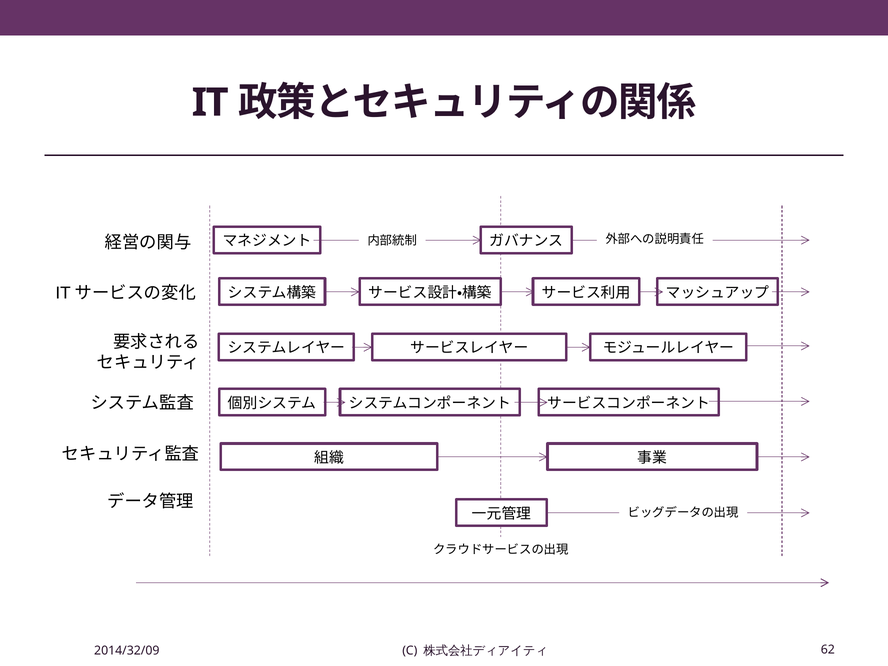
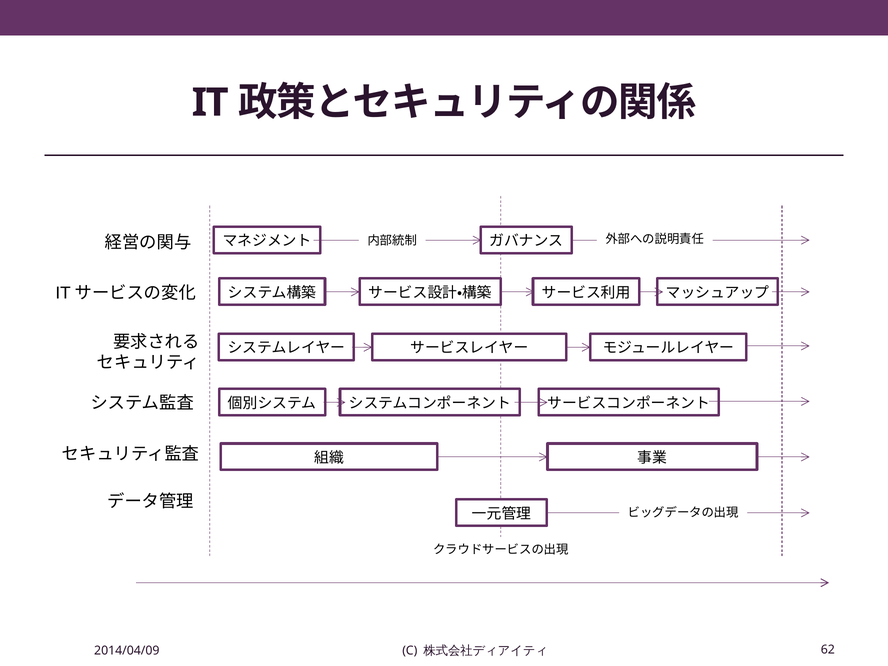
2014/32/09: 2014/32/09 -> 2014/04/09 (127, 651)
